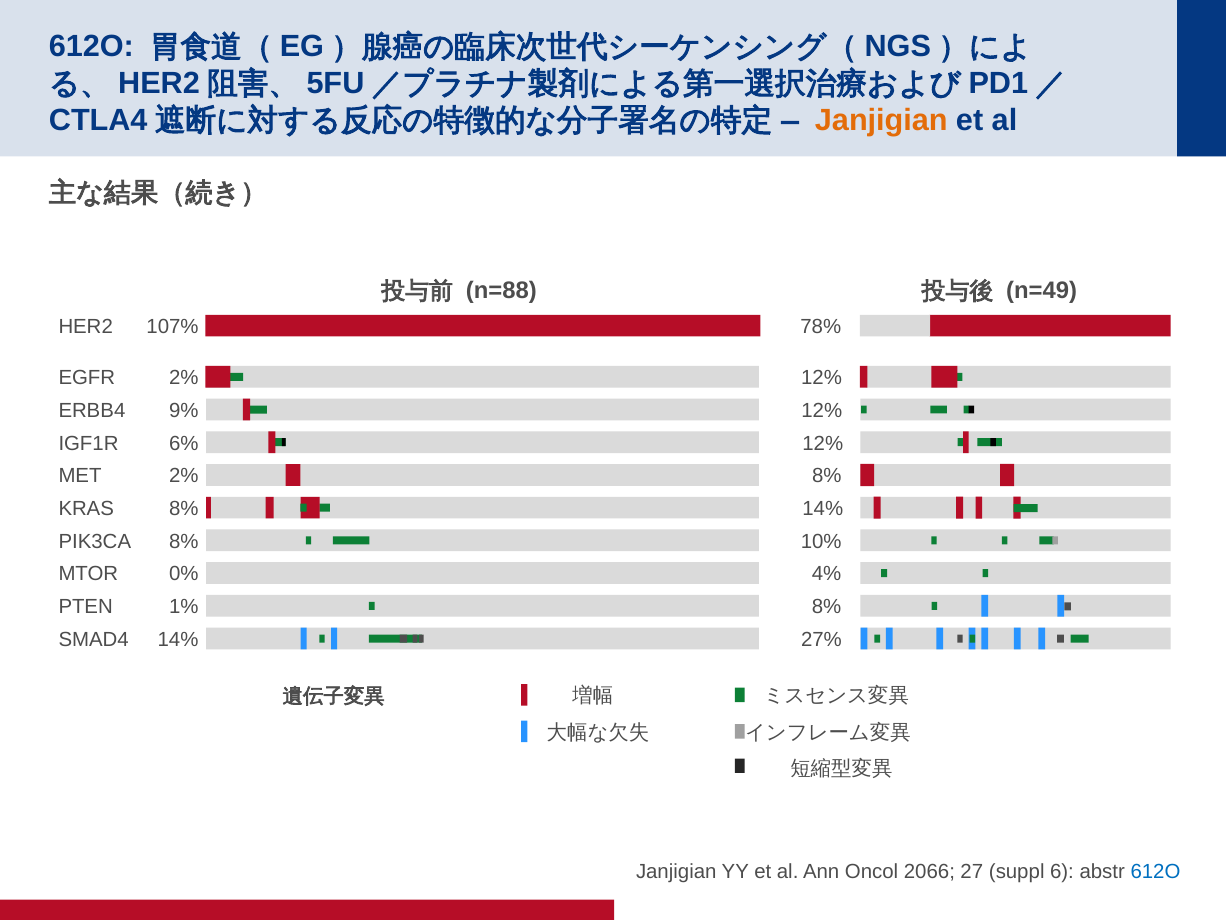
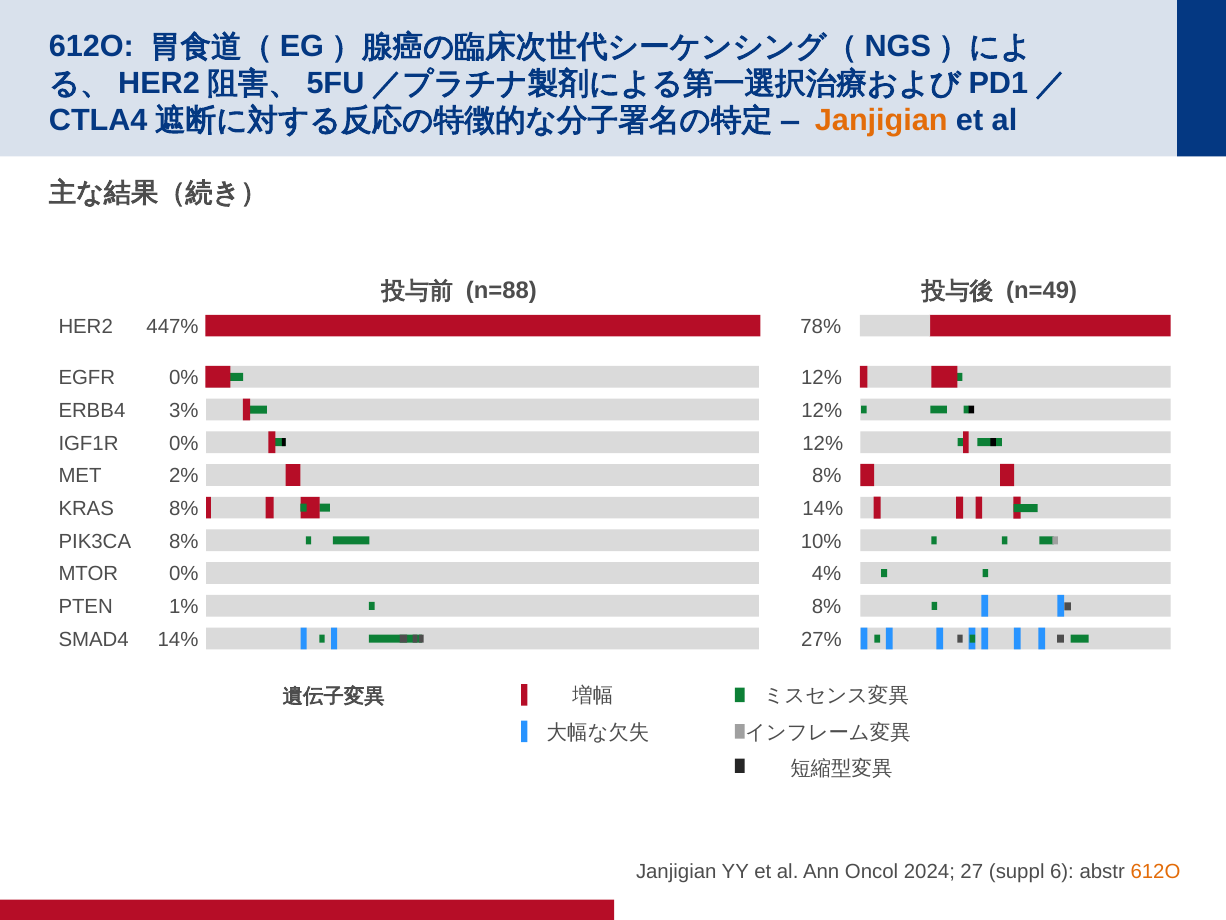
107%: 107% -> 447% (172, 327)
EGFR 2%: 2% -> 0% (184, 378)
9%: 9% -> 3% (184, 410)
IGF1R 6%: 6% -> 0% (184, 443)
2066: 2066 -> 2024 (929, 871)
612O colour: blue -> orange (1155, 871)
